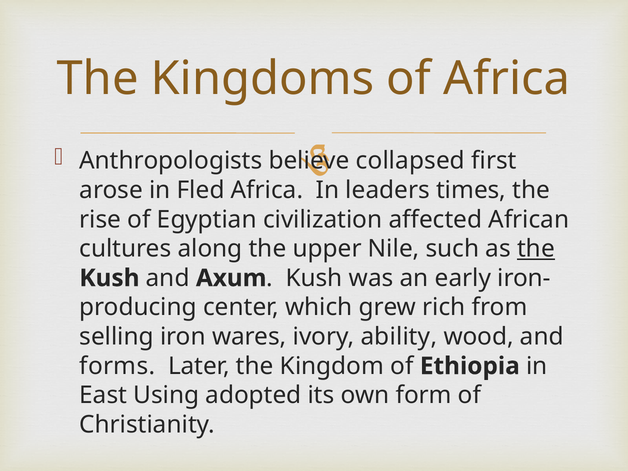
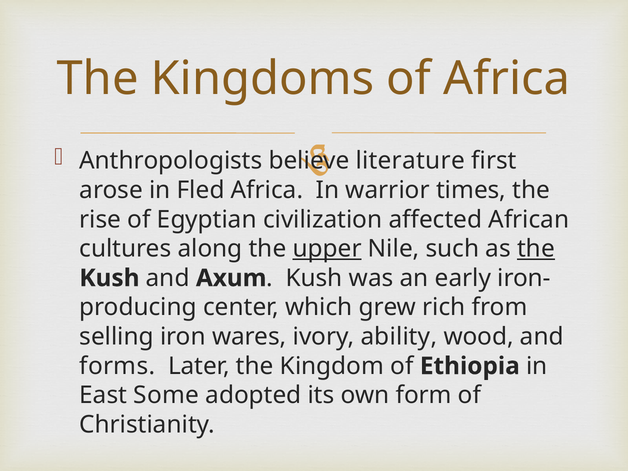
collapsed: collapsed -> literature (410, 161)
leaders: leaders -> warrior (388, 190)
upper underline: none -> present (327, 249)
Using: Using -> Some (166, 395)
